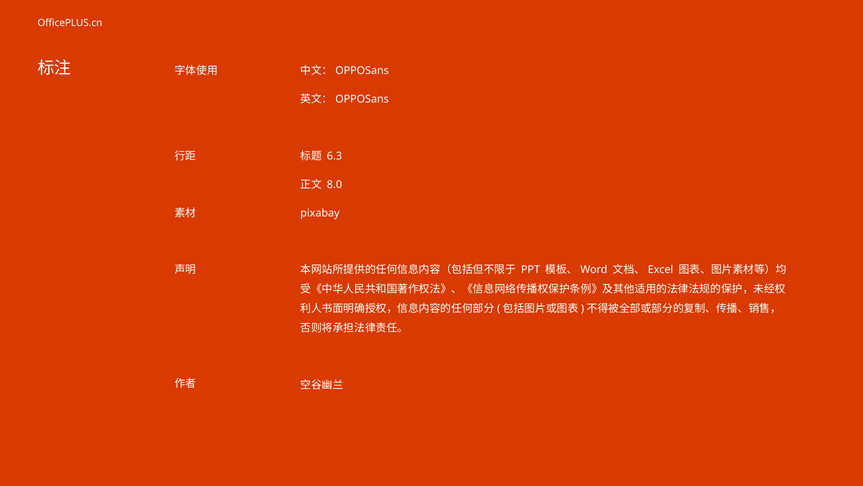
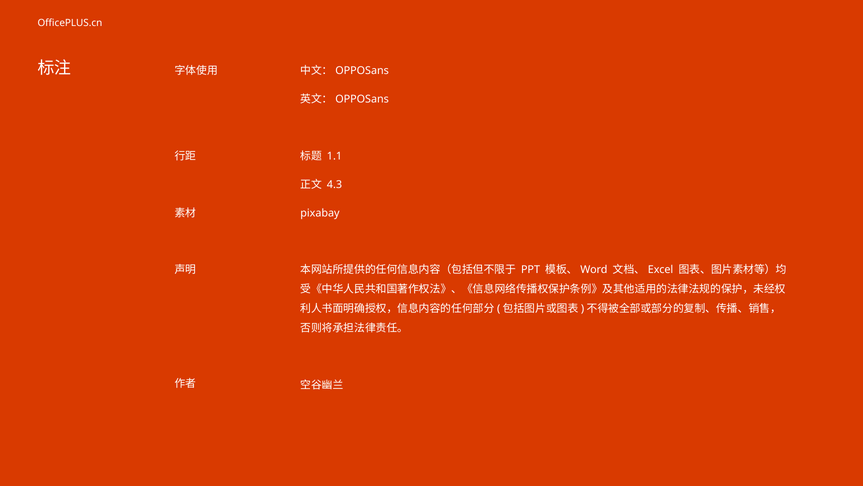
6.3: 6.3 -> 1.1 (334, 156)
8.0: 8.0 -> 4.3 (334, 184)
